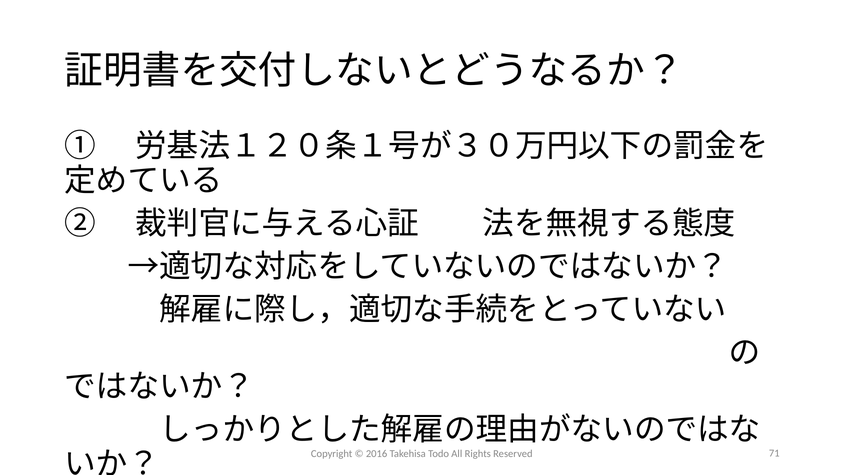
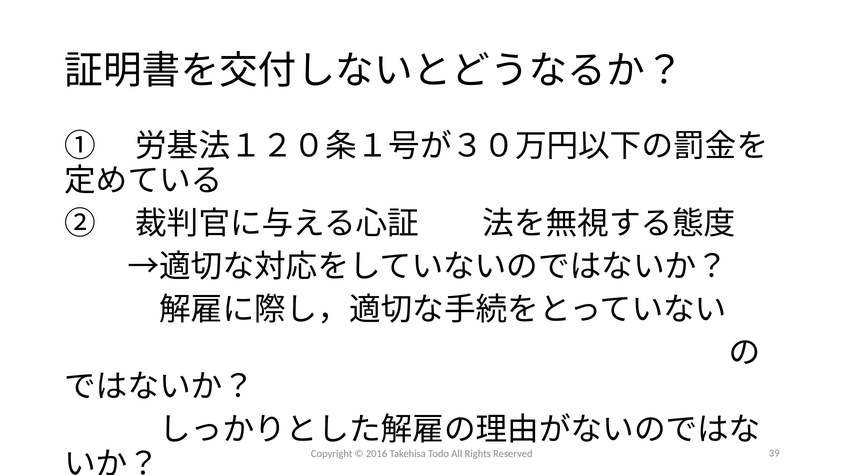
71: 71 -> 39 (774, 453)
